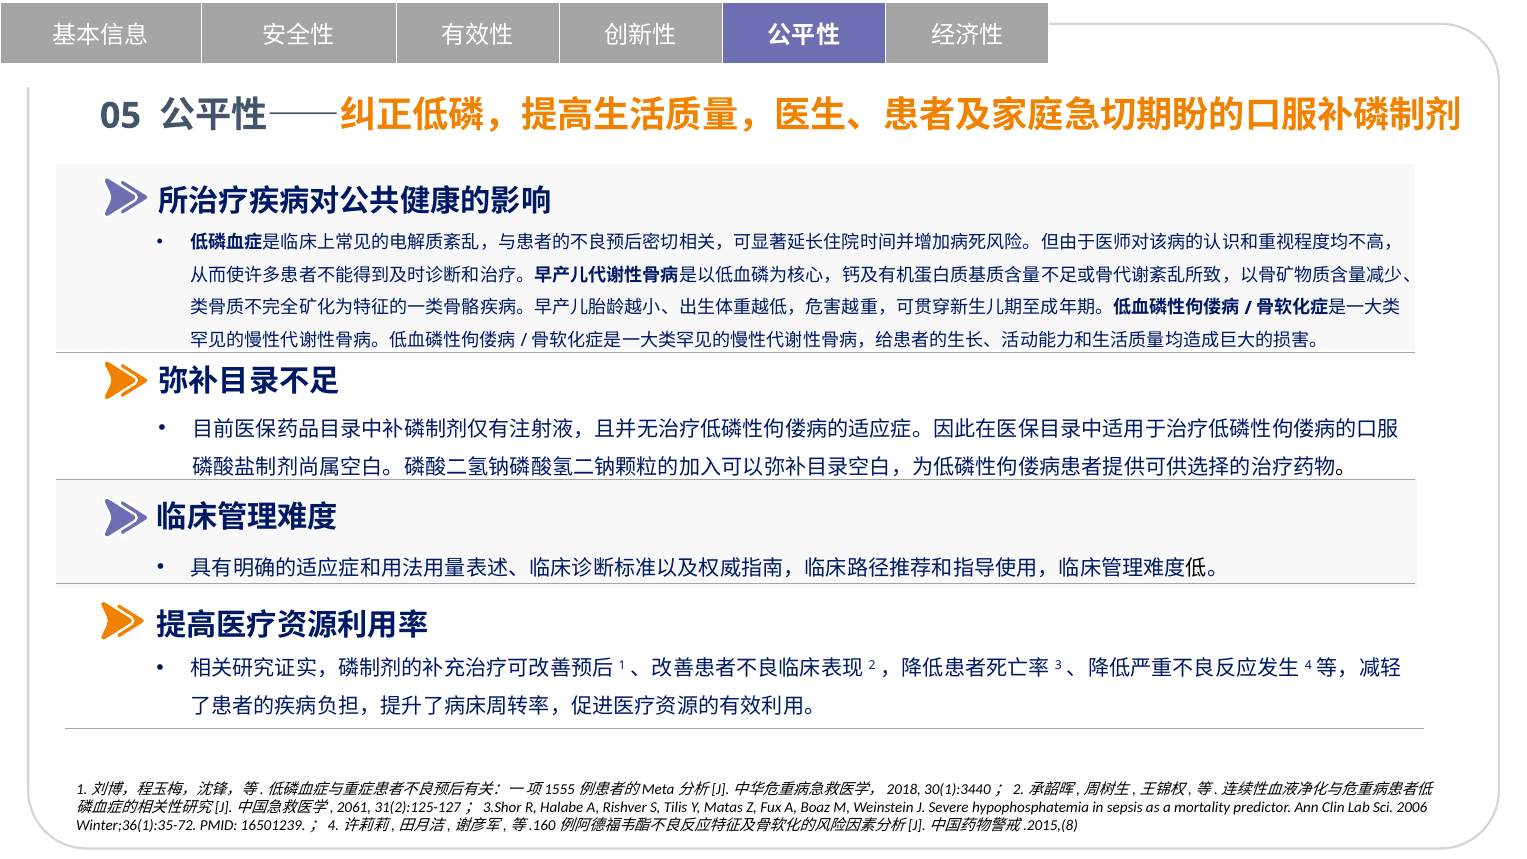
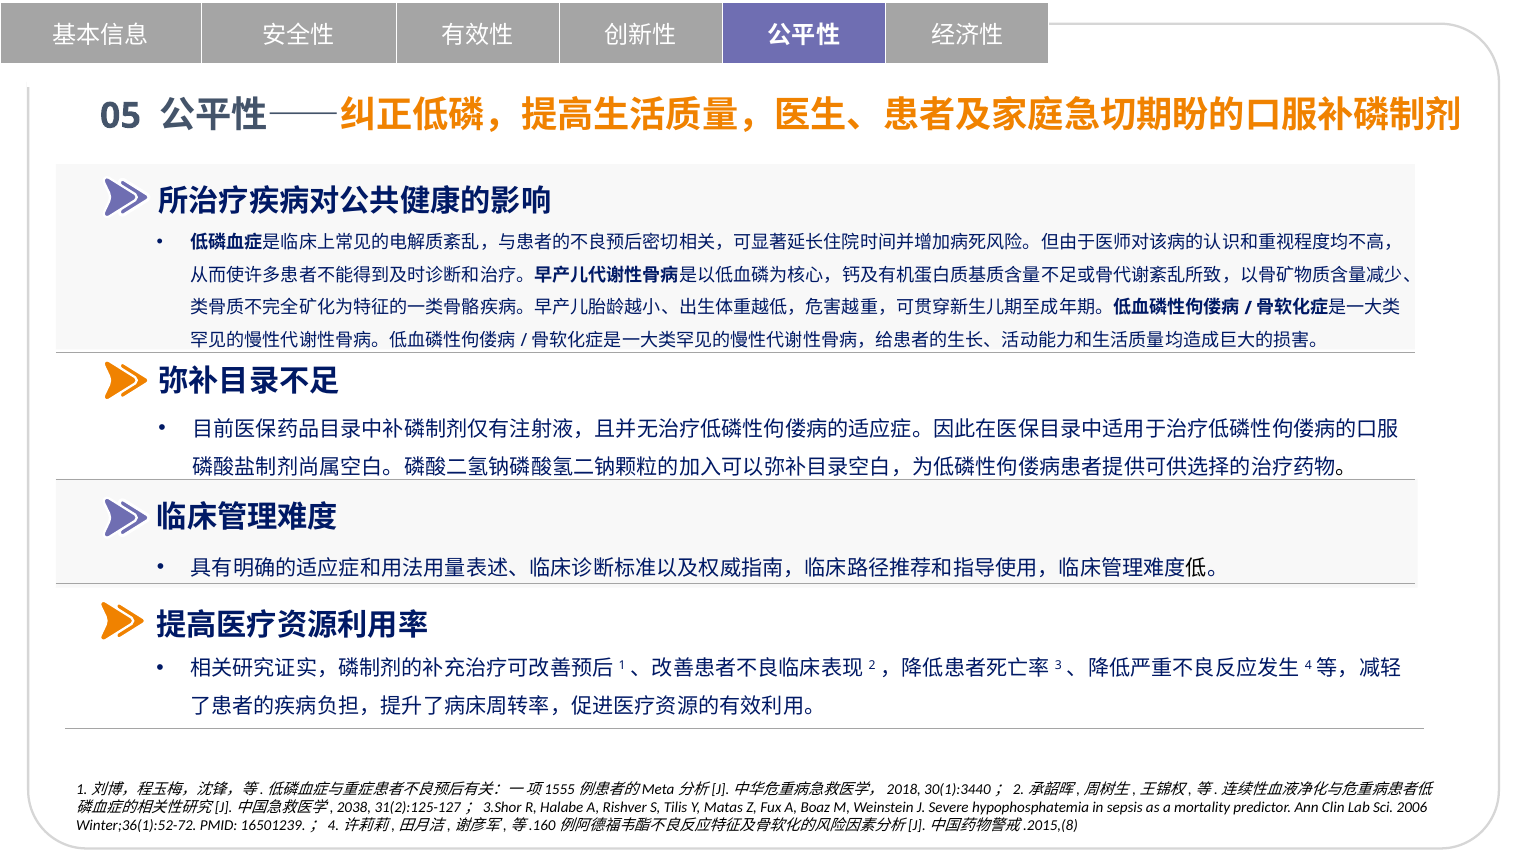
2061: 2061 -> 2038 (354, 808)
Winter;36(1):35-72: Winter;36(1):35-72 -> Winter;36(1):52-72 (136, 826)
